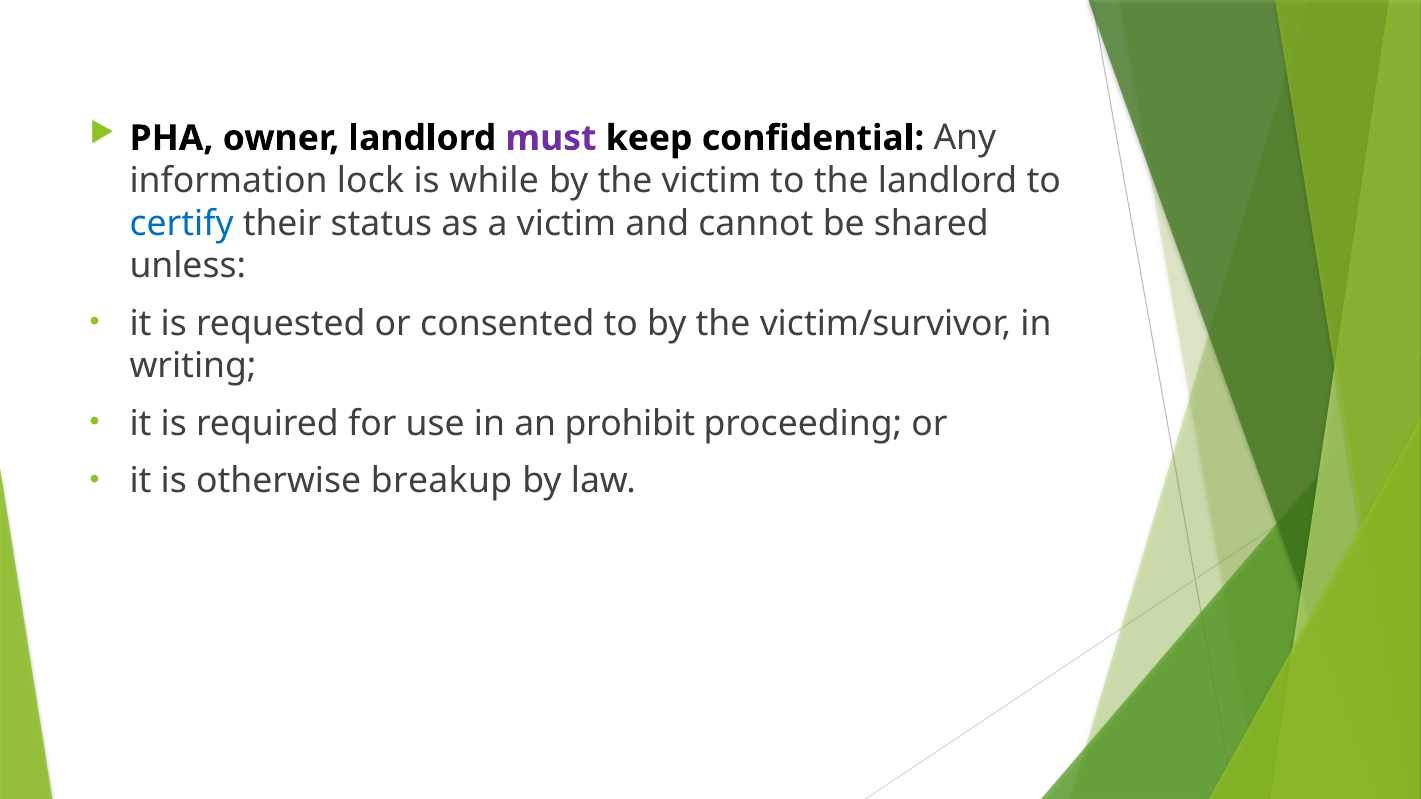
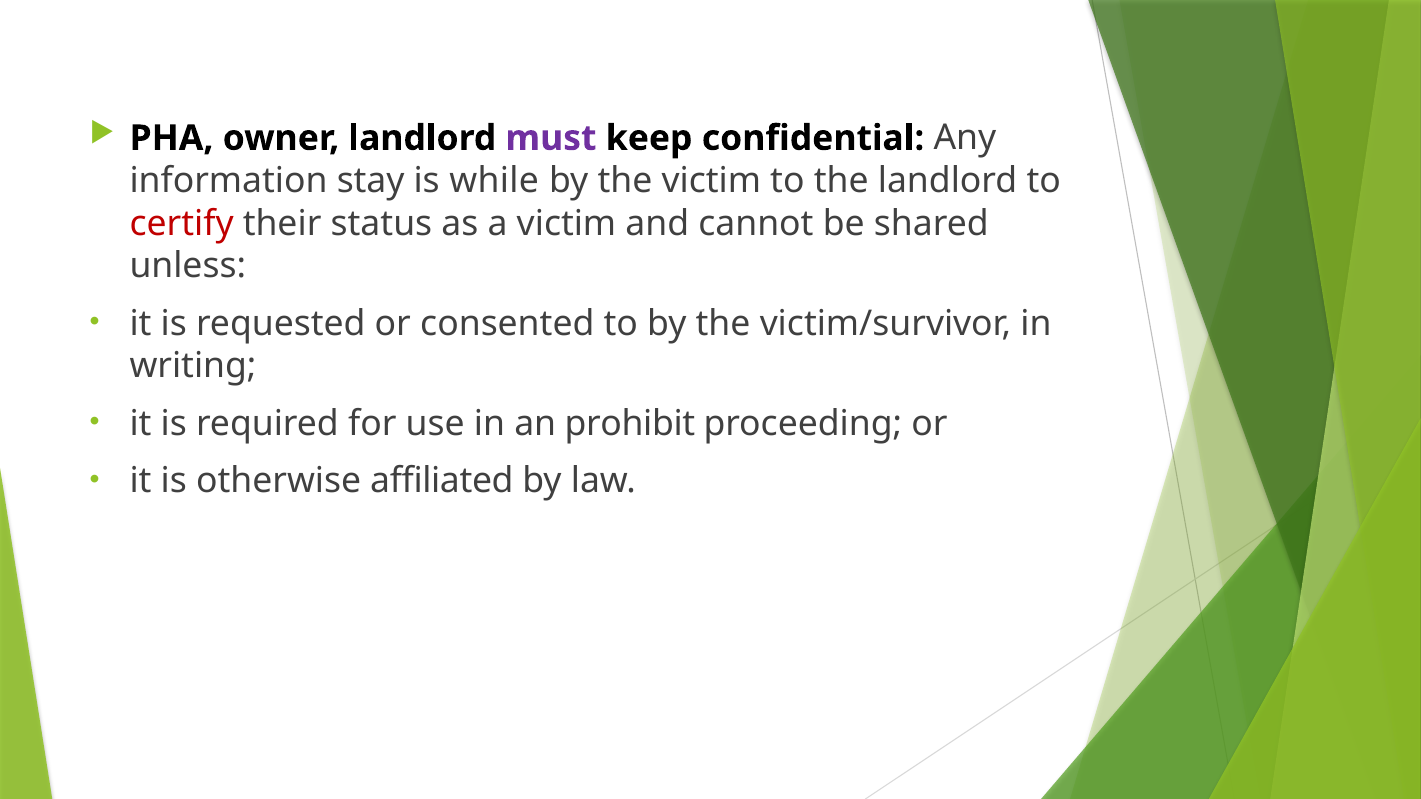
lock: lock -> stay (371, 181)
certify colour: blue -> red (182, 223)
breakup: breakup -> affiliated (442, 481)
